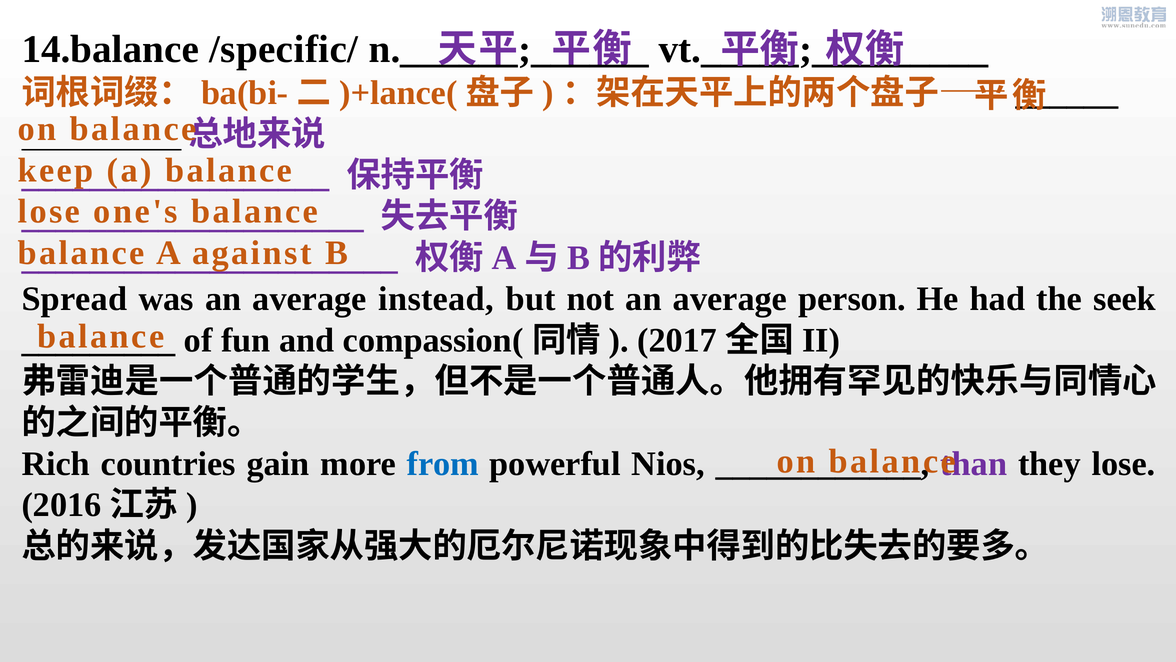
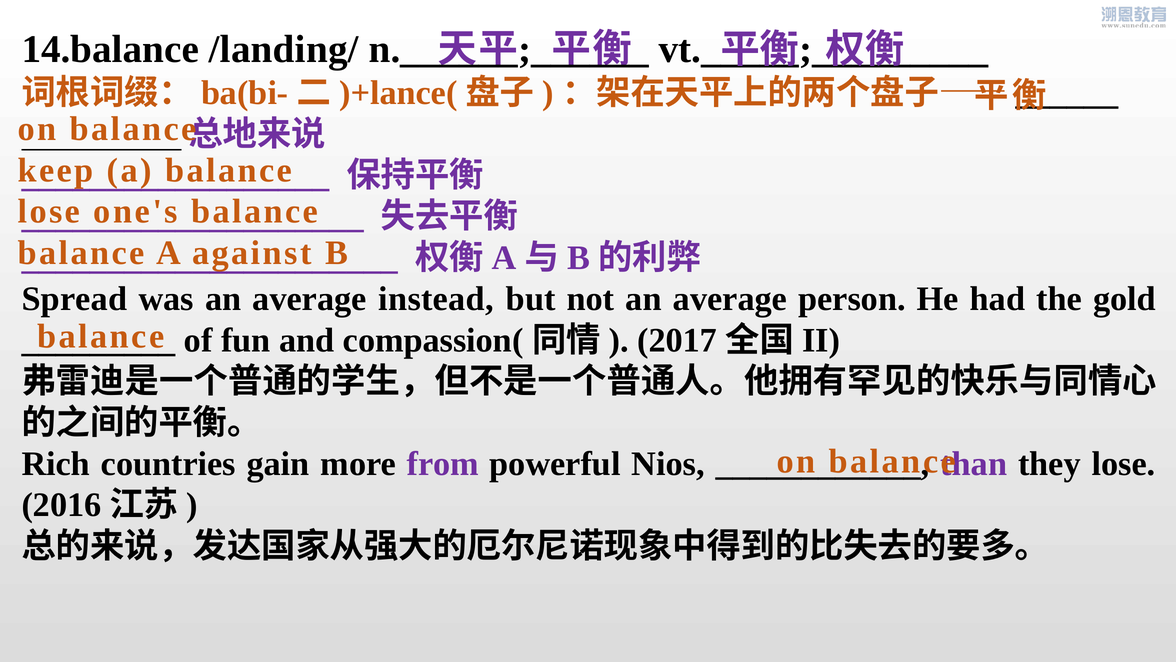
/specific/: /specific/ -> /landing/ (284, 49)
seek: seek -> gold (1125, 299)
from colour: blue -> purple (443, 464)
